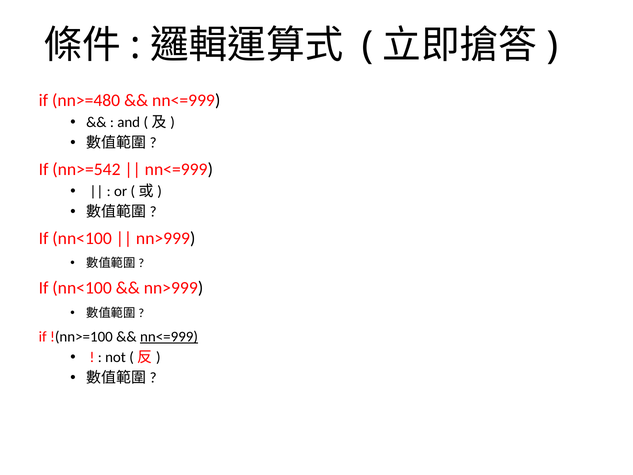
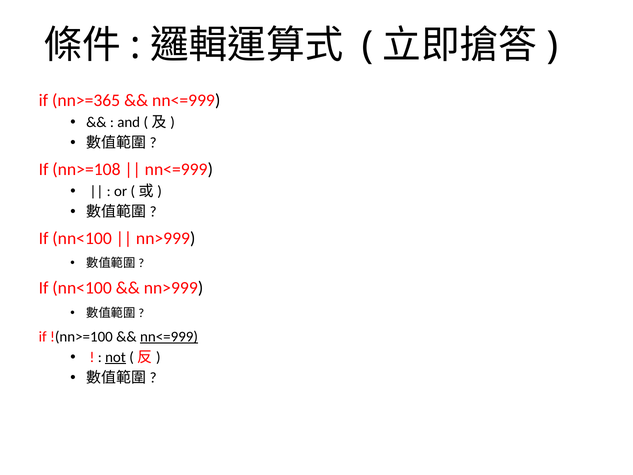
nn>=480: nn>=480 -> nn>=365 (86, 100)
nn>=542: nn>=542 -> nn>=108 (86, 169)
not underline: none -> present (116, 357)
